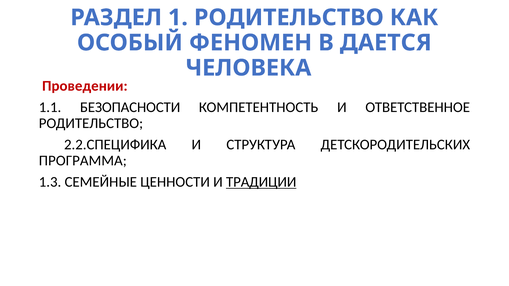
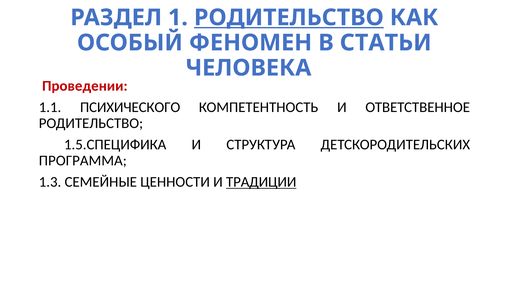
РОДИТЕЛЬСТВО underline: none -> present (289, 18)
ДАЕТСЯ: ДАЕТСЯ -> СТАТЬИ (386, 43)
БЕЗОПАСНОСТИ: БЕЗОПАСНОСТИ -> ПСИХИЧЕСКОГО (130, 107)
2.2.СПЕЦИФИКА: 2.2.СПЕЦИФИКА -> 1.5.СПЕЦИФИКА (115, 145)
